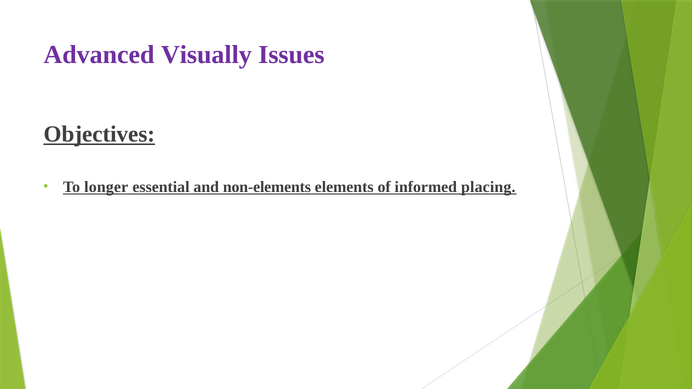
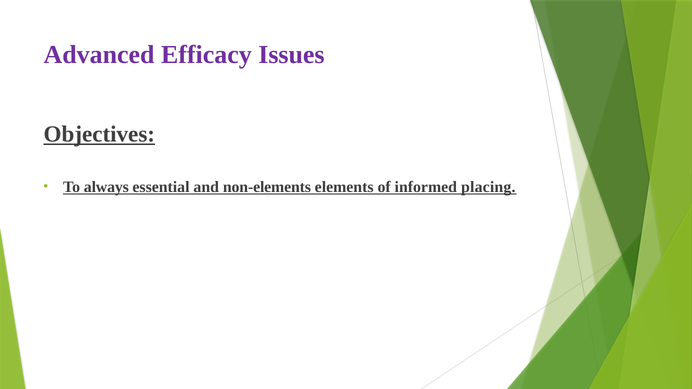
Visually: Visually -> Efficacy (206, 55)
longer: longer -> always (106, 187)
